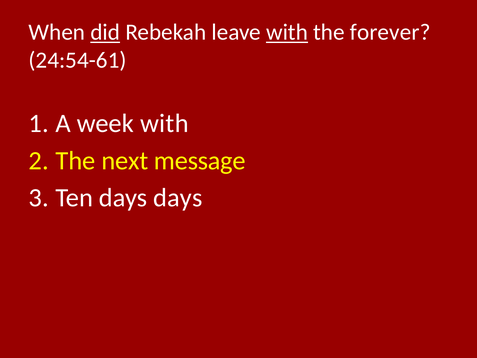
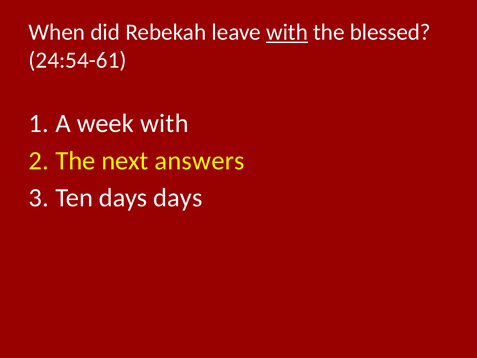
did underline: present -> none (105, 32)
forever: forever -> blessed (390, 32)
message: message -> answers (200, 161)
